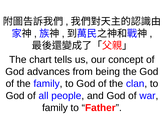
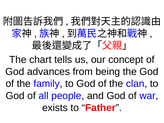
family: family -> exists (55, 108)
